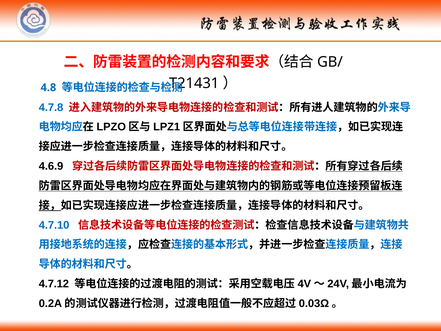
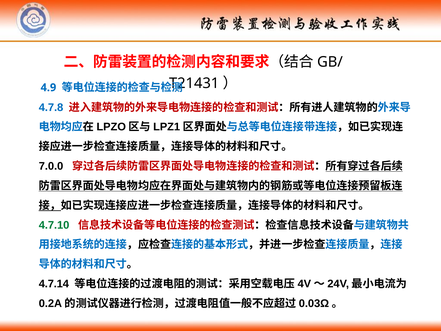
4.8: 4.8 -> 4.9 (48, 87)
4.6.9: 4.6.9 -> 7.0.0 (51, 166)
4.7.10 colour: blue -> green (54, 225)
4.7.12: 4.7.12 -> 4.7.14 (54, 284)
